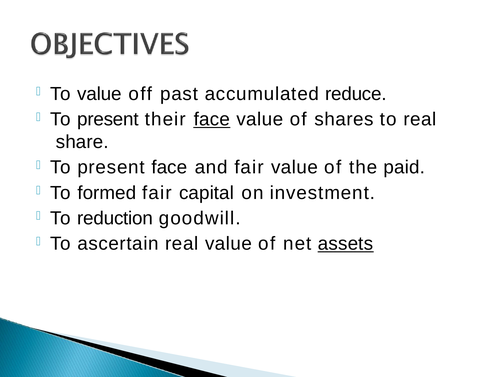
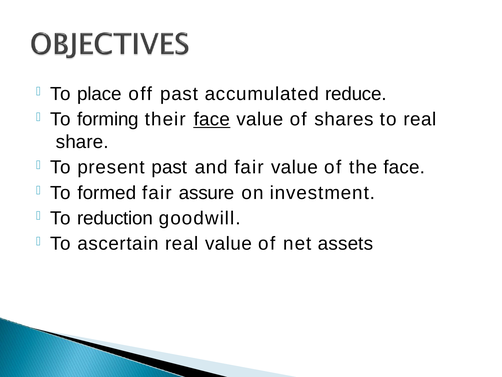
To value: value -> place (99, 94)
present: present -> forming (108, 119)
present face: face -> past (169, 167)
the paid: paid -> face (404, 167)
capital: capital -> assure (207, 193)
assets underline: present -> none (345, 243)
